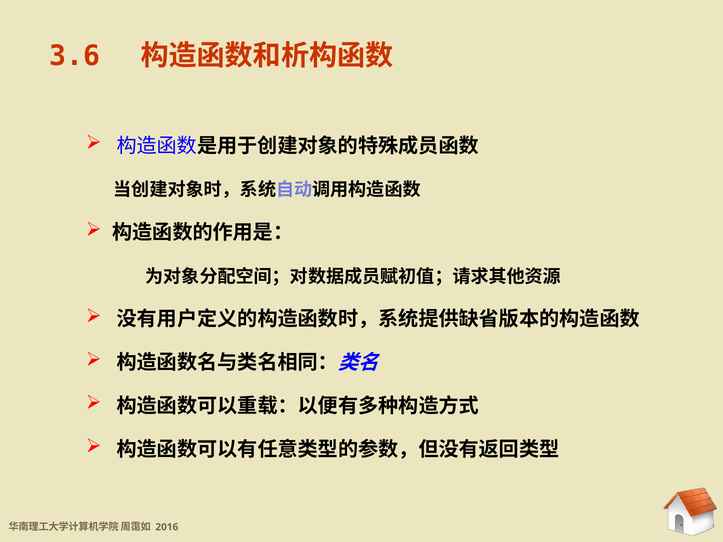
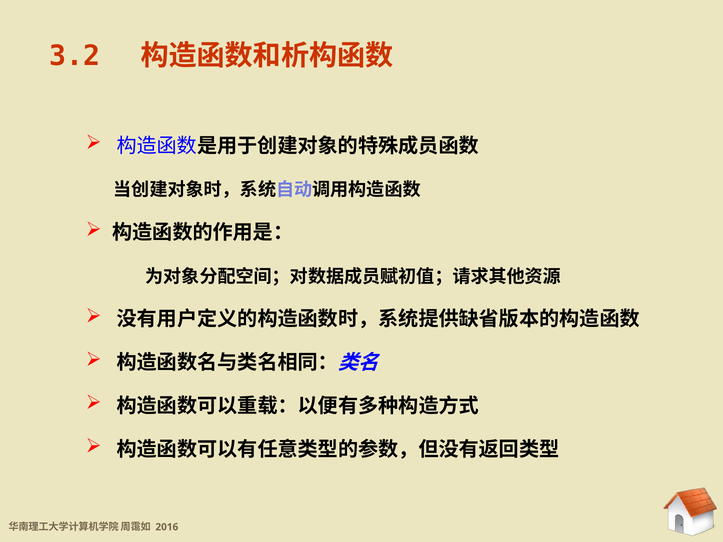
3.6: 3.6 -> 3.2 (75, 56)
